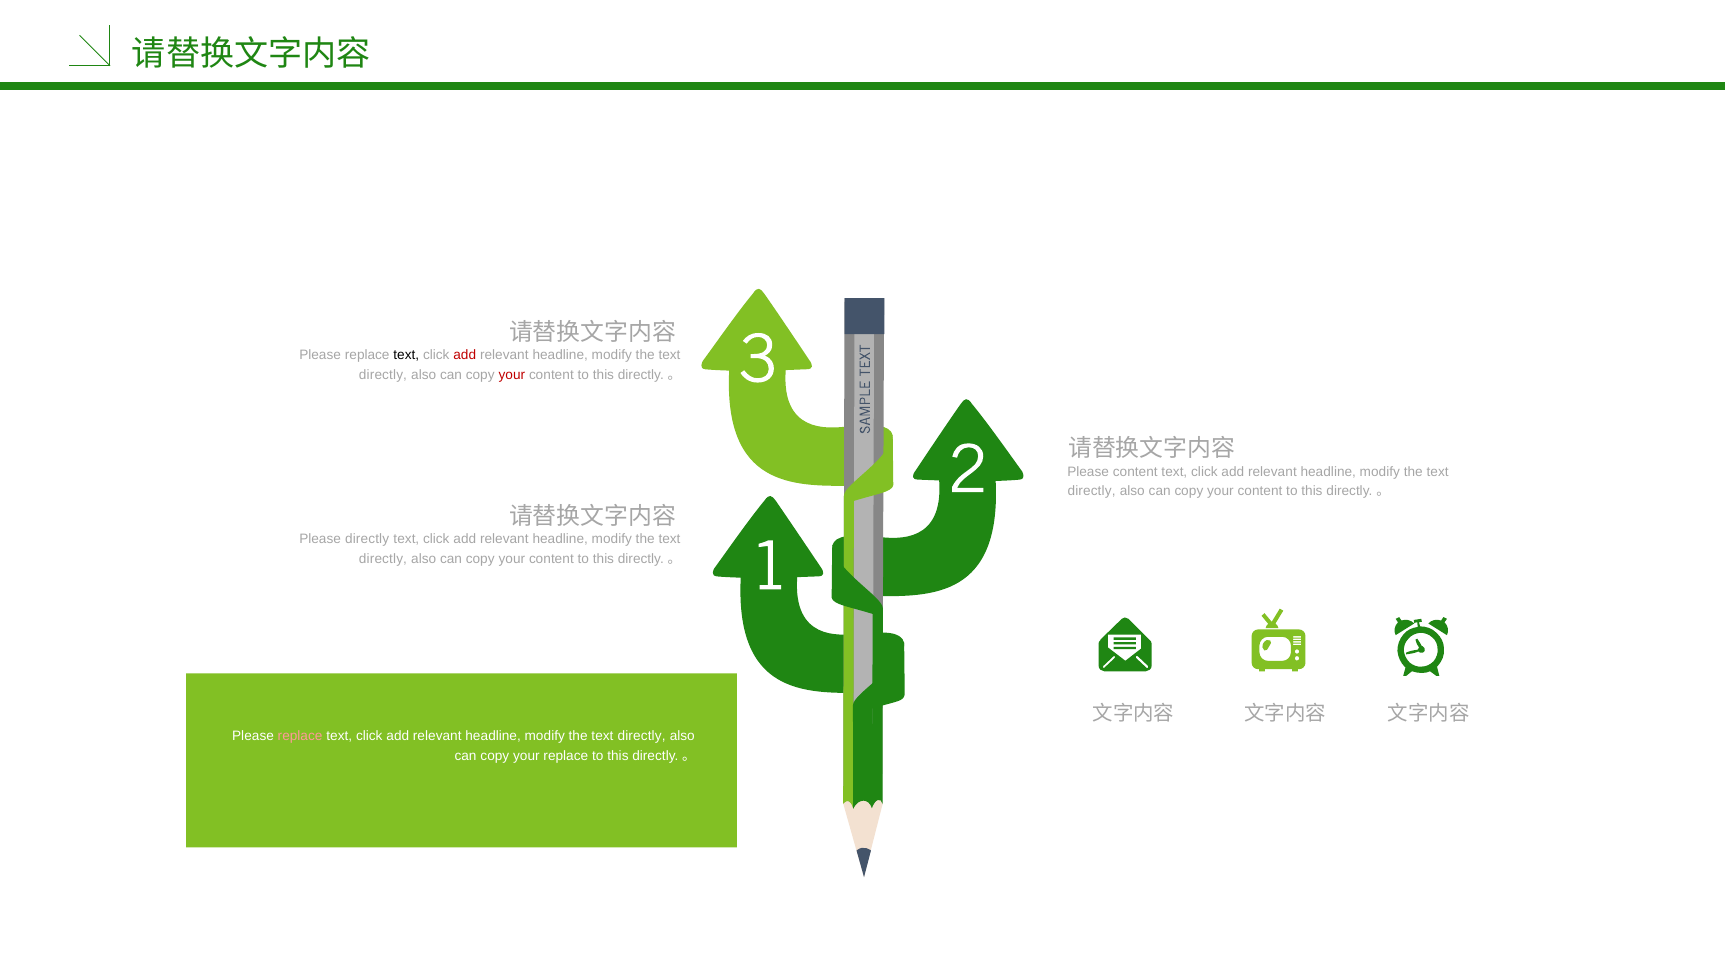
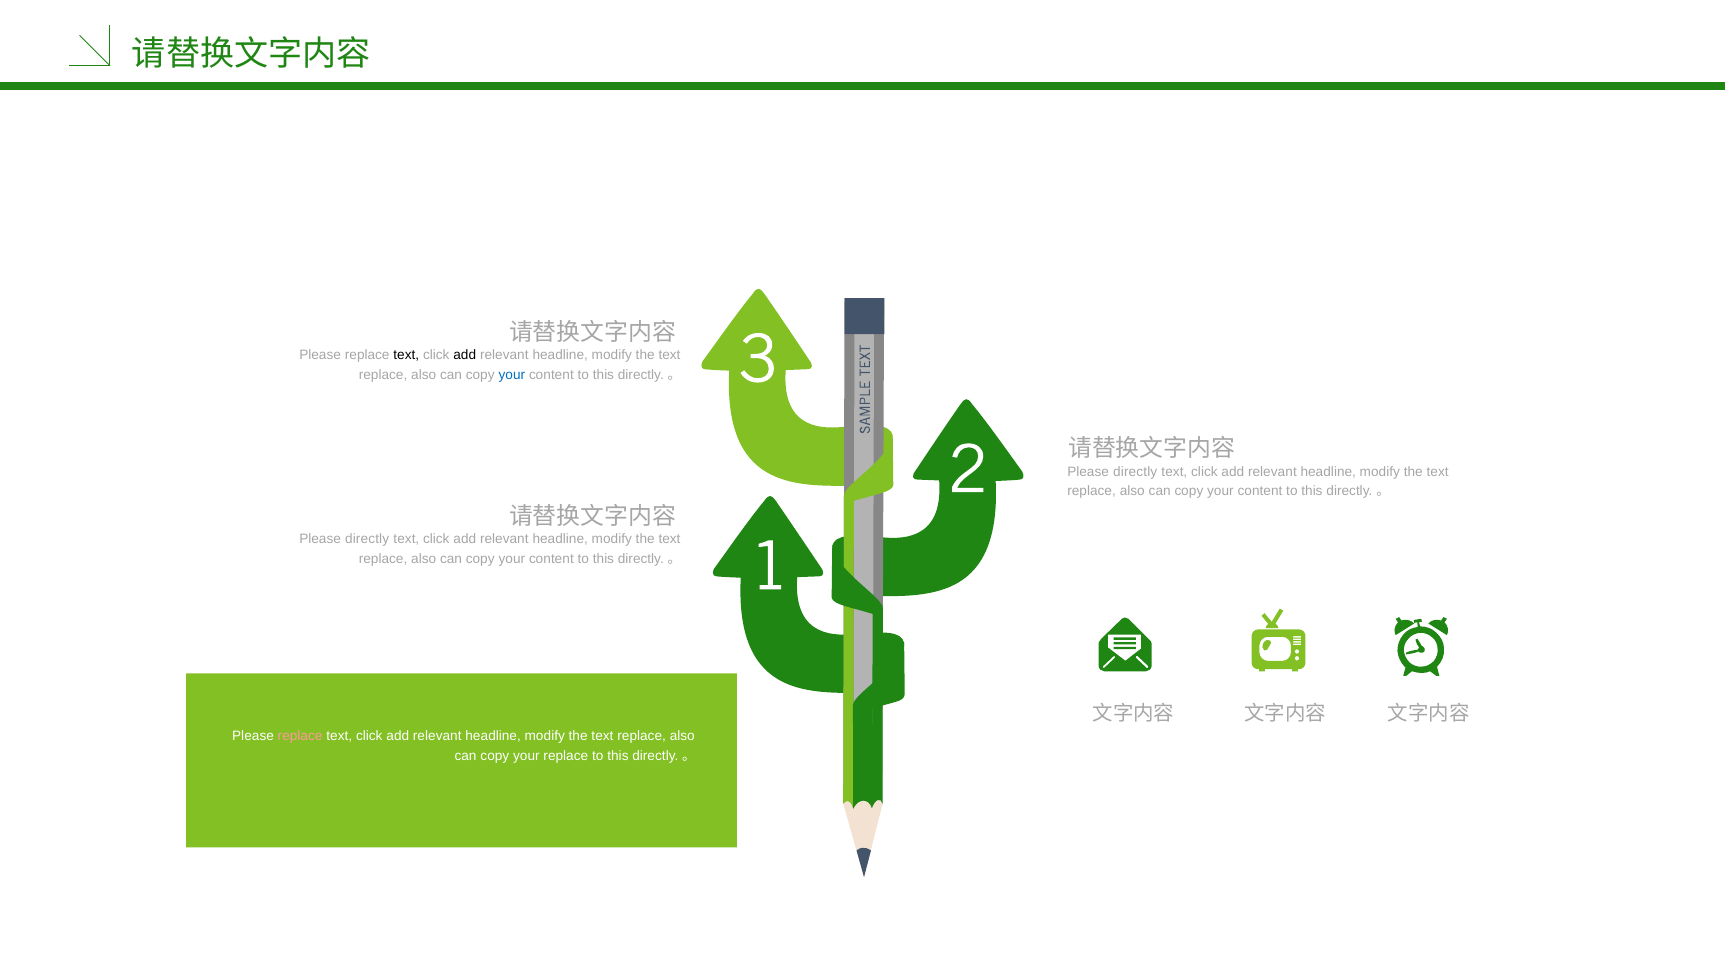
add colour: red -> black (465, 355)
directly: directly -> replace (383, 375)
your colour: red -> blue (512, 375)
content: content -> directly (1135, 472)
directly: directly -> replace (1092, 492)
directly: directly -> replace (383, 559)
directly: directly -> replace (642, 736)
